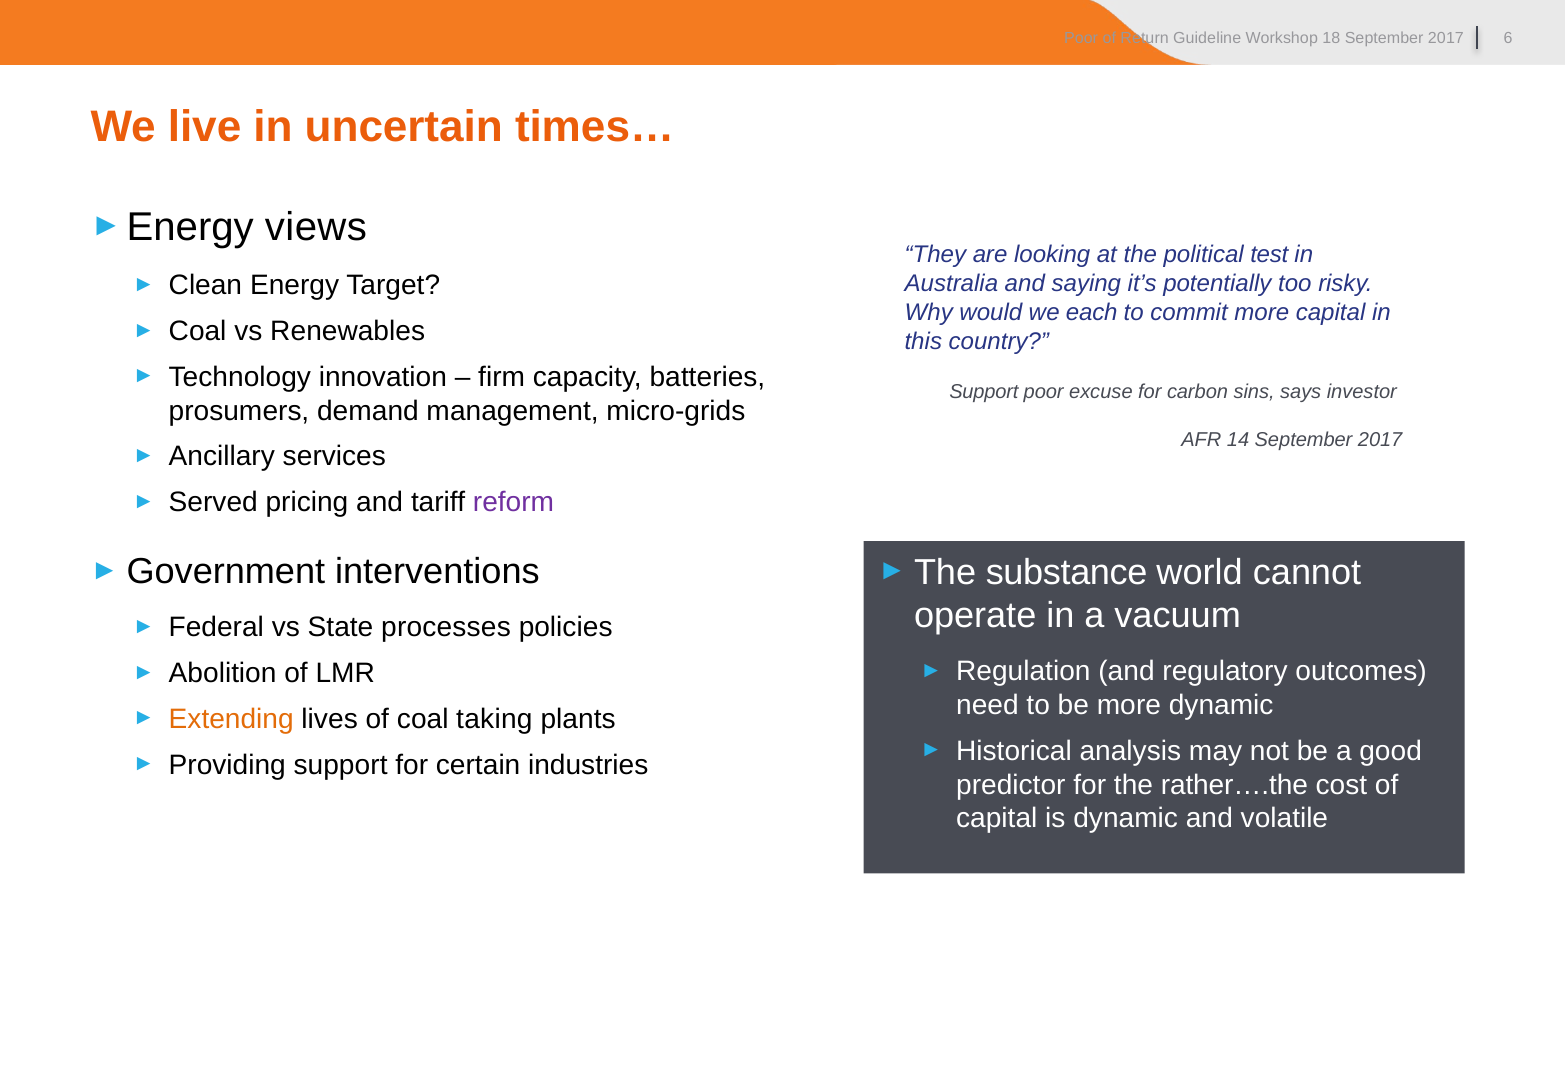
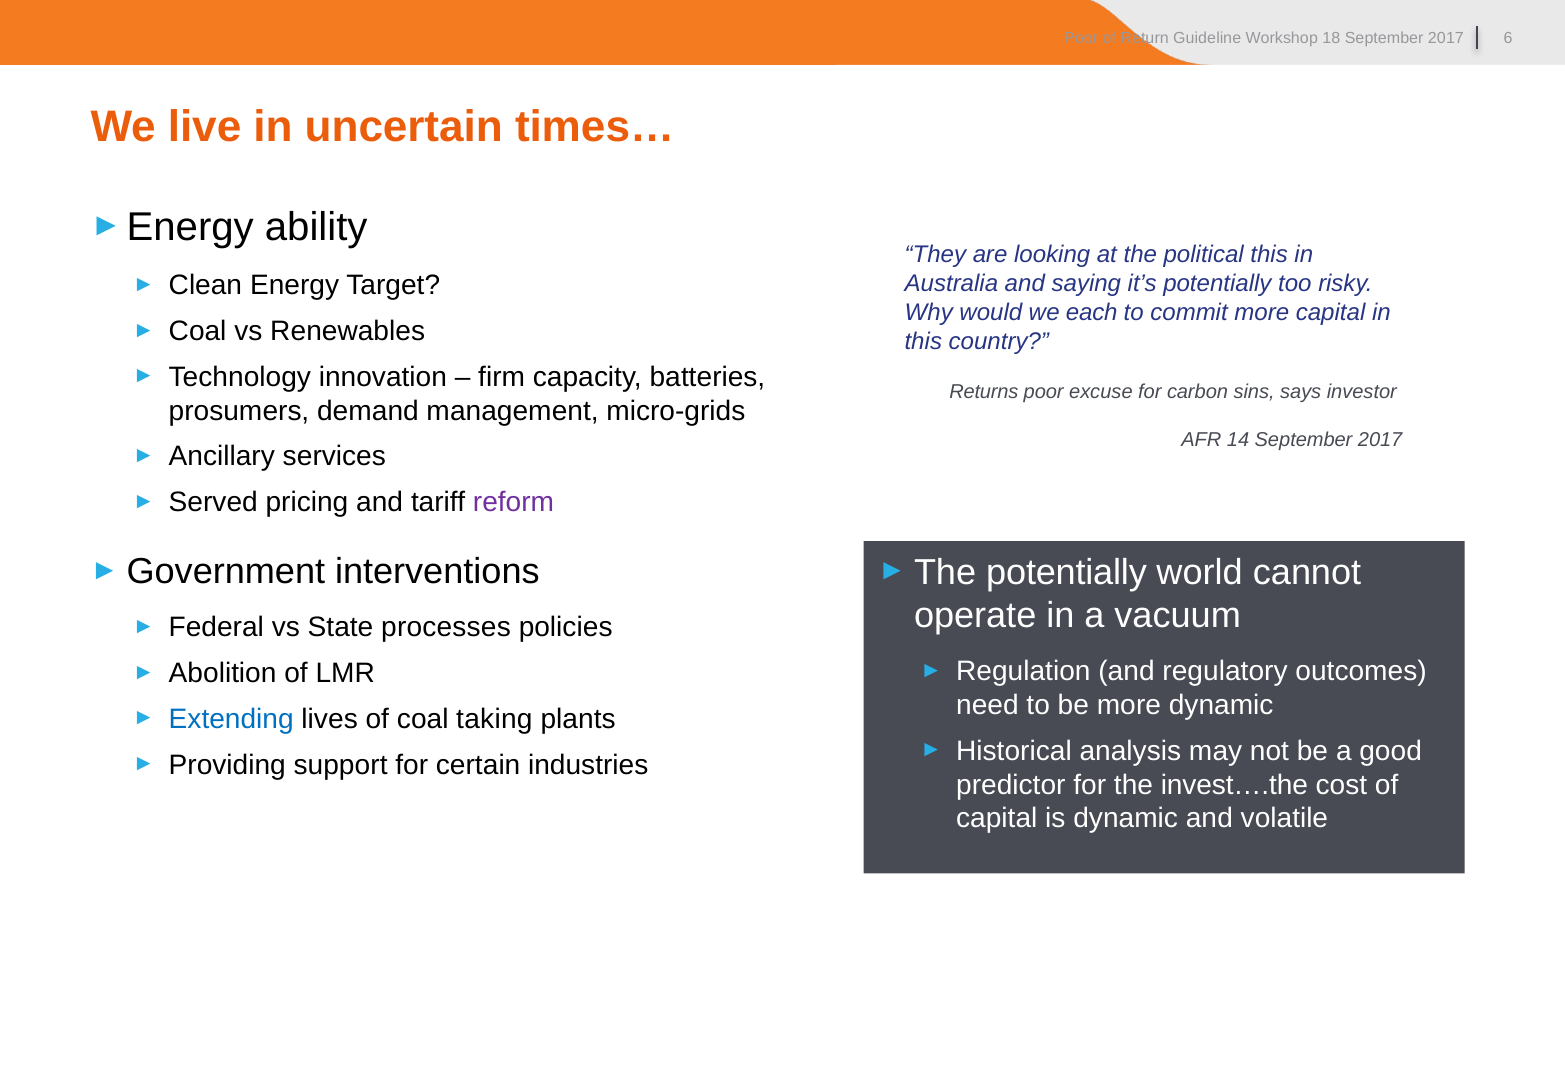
views: views -> ability (316, 228)
political test: test -> this (1269, 255)
Support: Support -> Returns (984, 392)
The substance: substance -> potentially (1067, 573)
Extending colour: orange -> blue (231, 719)
rather….the: rather….the -> invest….the (1234, 785)
